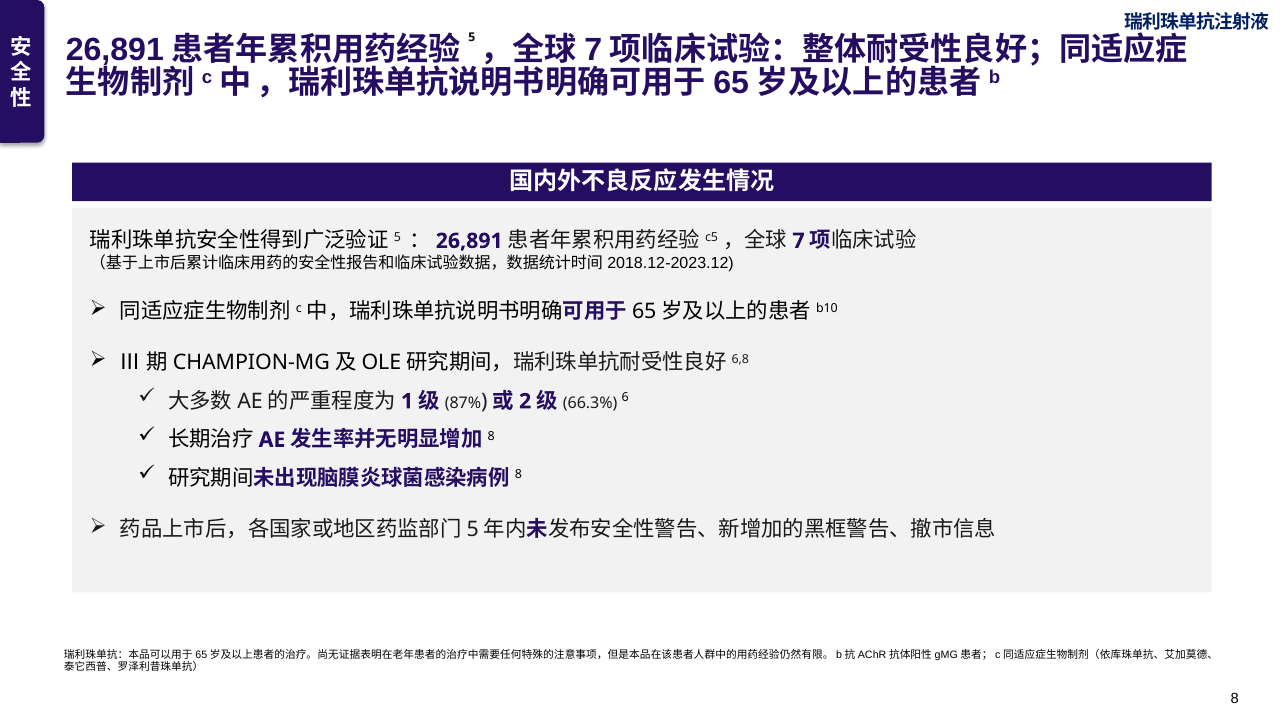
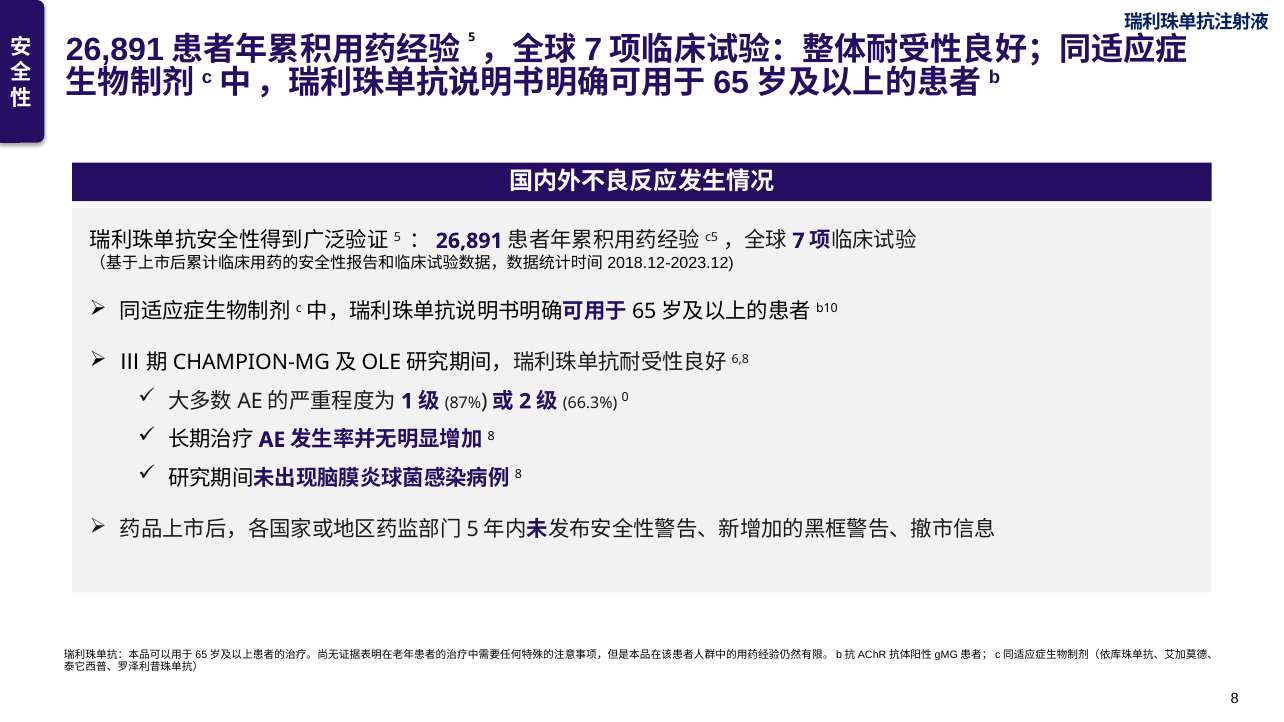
6: 6 -> 0 (625, 398)
